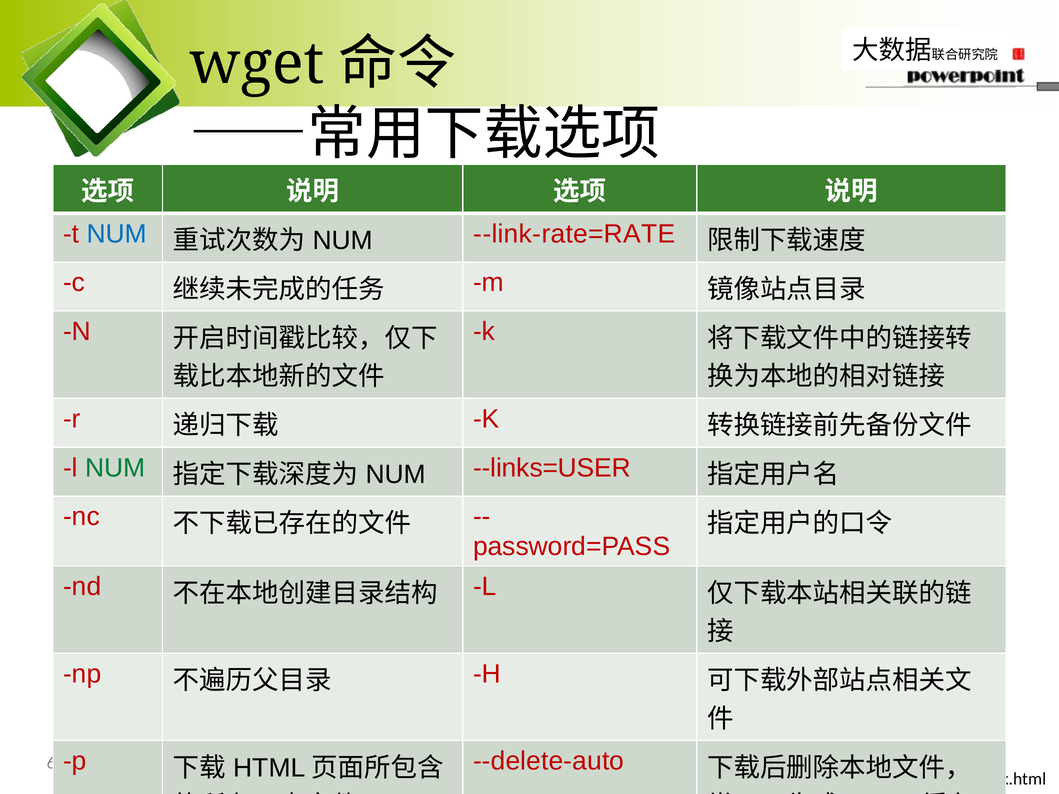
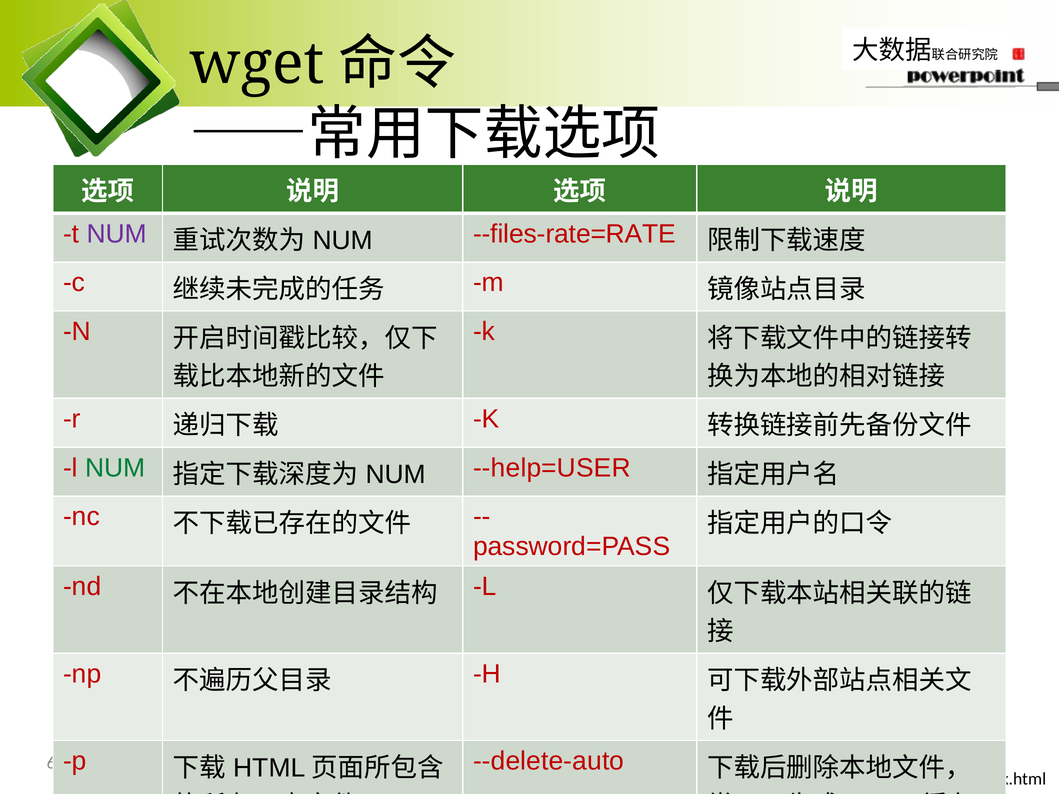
NUM colour: blue -> purple (117, 234)
--link-rate=RATE: --link-rate=RATE -> --files-rate=RATE (575, 234)
--links=USER: --links=USER -> --help=USER (552, 468)
